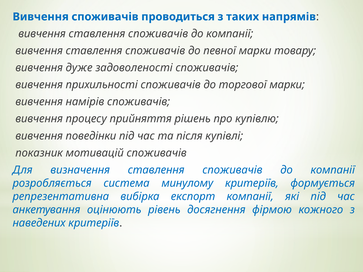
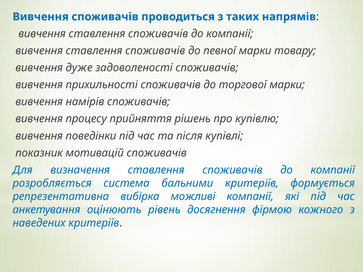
минулому: минулому -> бальними (187, 183)
експорт: експорт -> можливі (193, 197)
